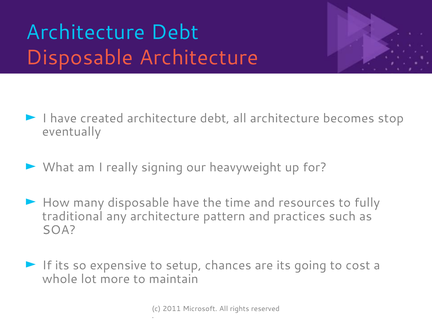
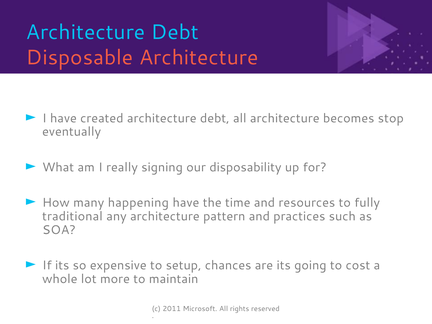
heavyweight: heavyweight -> disposability (245, 167)
many disposable: disposable -> happening (138, 203)
